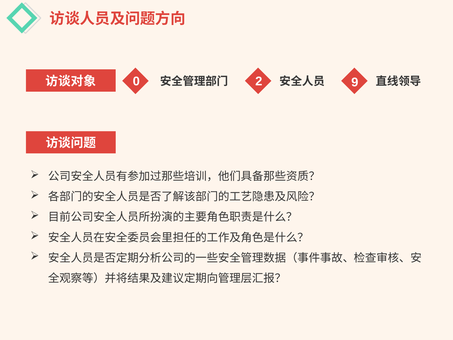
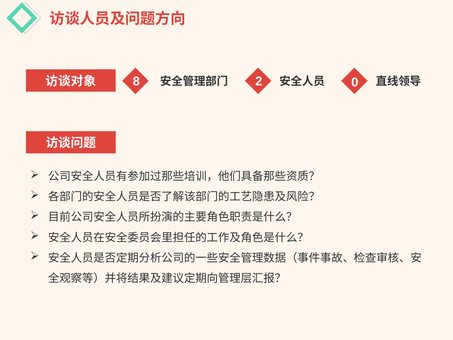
0: 0 -> 8 (136, 81)
9: 9 -> 0 (355, 82)
